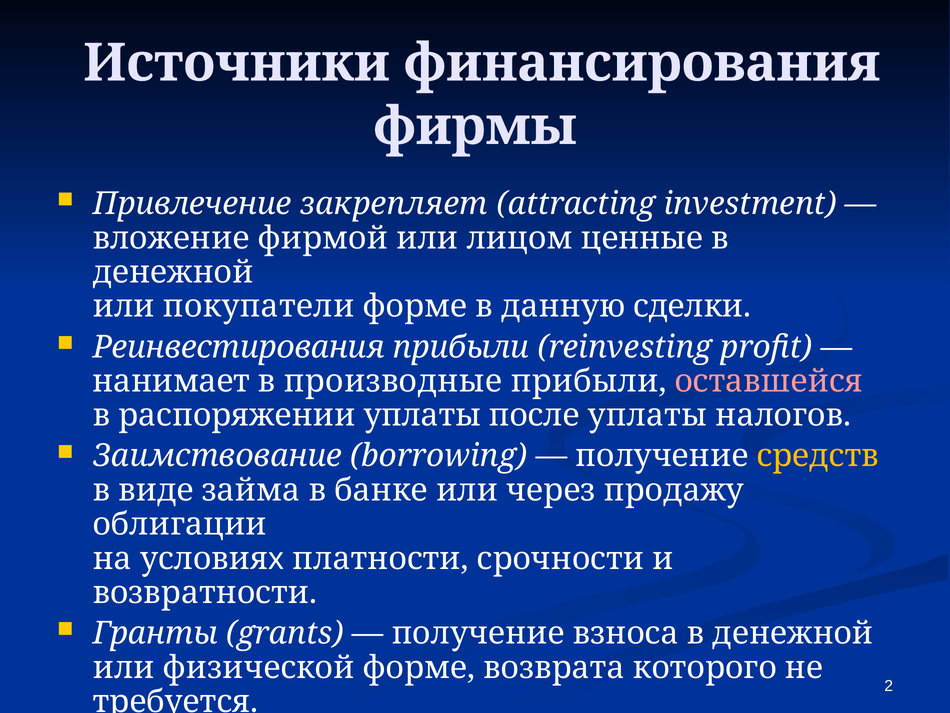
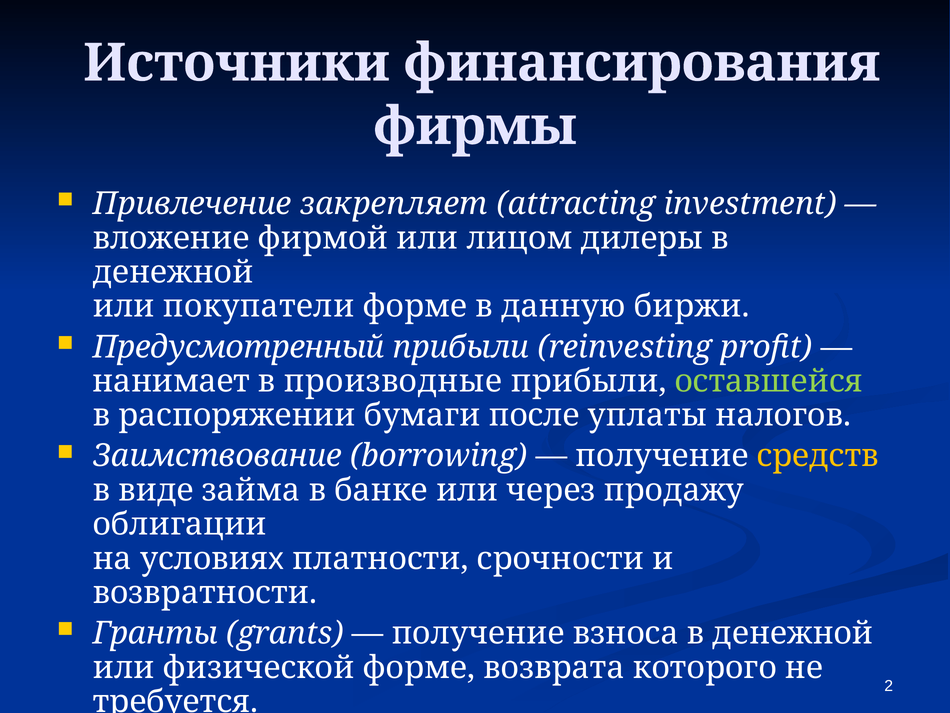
ценные: ценные -> дилеры (642, 238)
сделки: сделки -> биржи (692, 306)
Реинвестирования: Реинвестирования -> Предусмотренный (239, 347)
оставшейся colour: pink -> light green (769, 381)
распоряжении уплаты: уплаты -> бумаги (422, 415)
